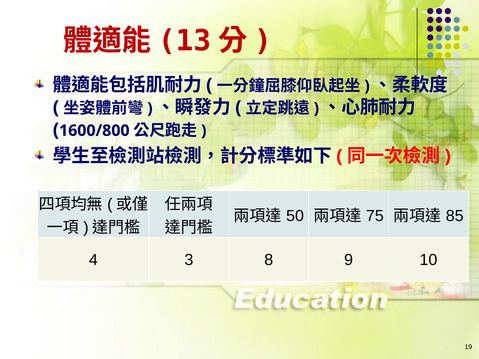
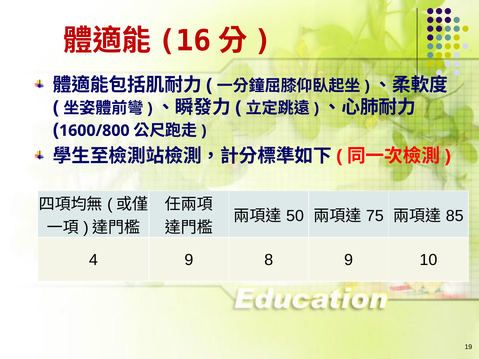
13: 13 -> 16 (185, 41)
4 3: 3 -> 9 (189, 260)
